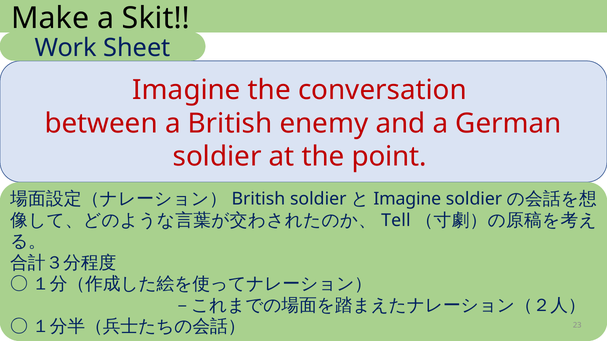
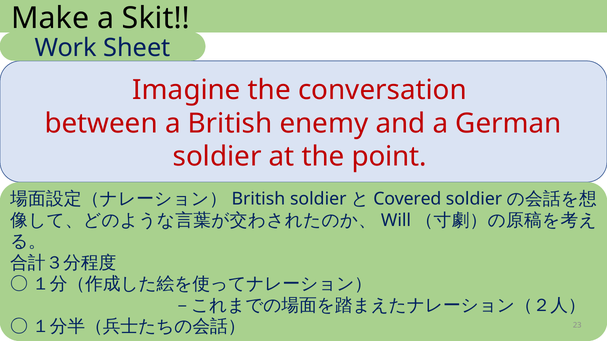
Imagine: Imagine -> Covered (407, 199)
Tell: Tell -> Will (396, 221)
